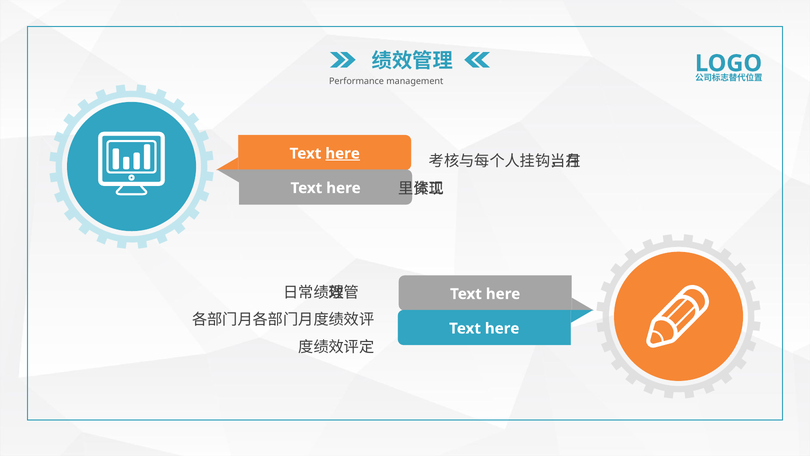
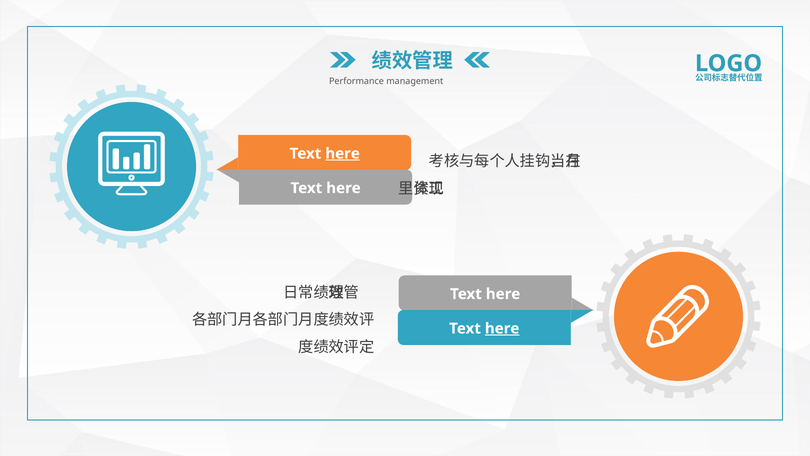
here underline: none -> present (502, 328)
